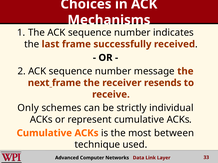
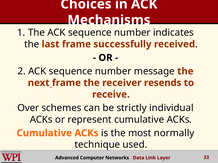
Only: Only -> Over (28, 108)
between: between -> normally (174, 133)
